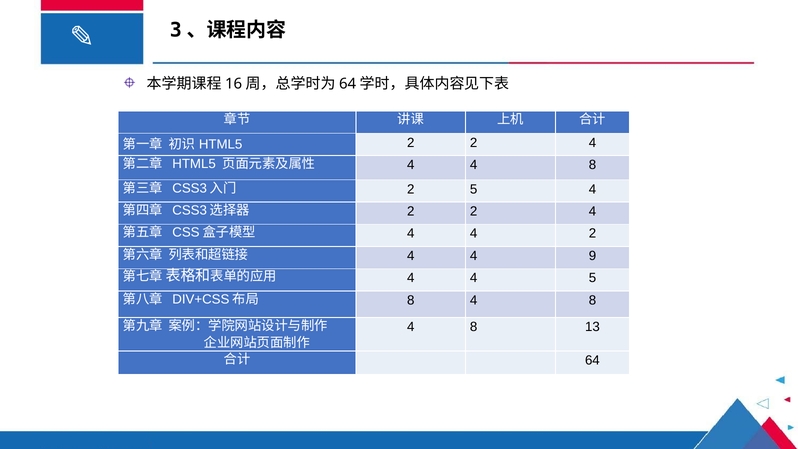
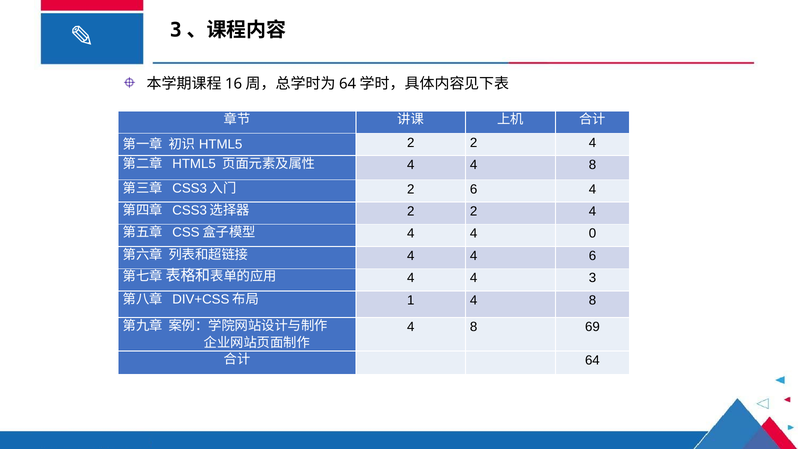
2 5: 5 -> 6 (474, 189)
4 2: 2 -> 0 (592, 234)
4 9: 9 -> 6 (592, 256)
4 5: 5 -> 3 (592, 278)
8: 8 -> 1 (411, 300)
13: 13 -> 69 (592, 327)
